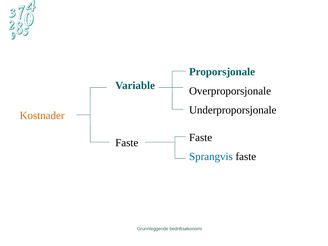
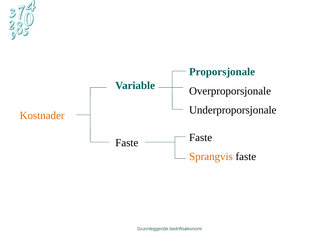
Sprangvis colour: blue -> orange (211, 157)
